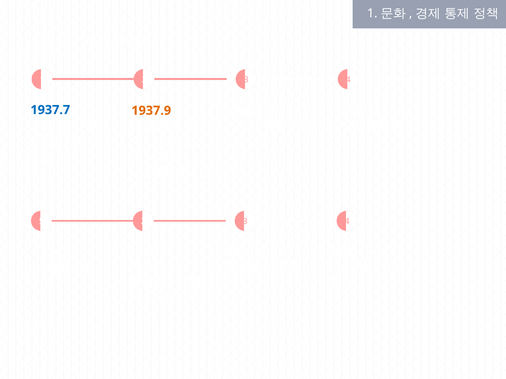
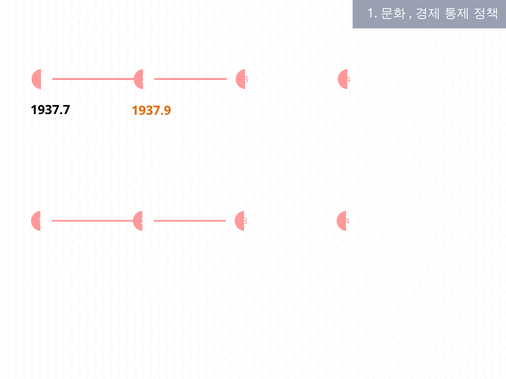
1937.7 colour: blue -> black (50, 110)
